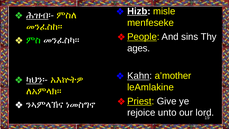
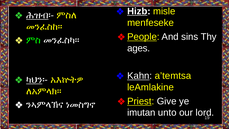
a’mother: a’mother -> a’temtsa (173, 76)
rejoice: rejoice -> imutan (141, 113)
